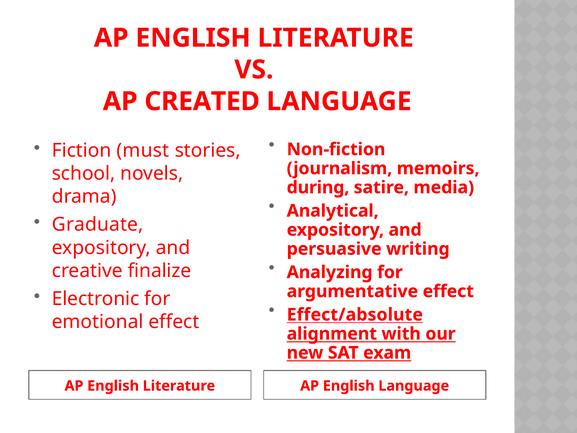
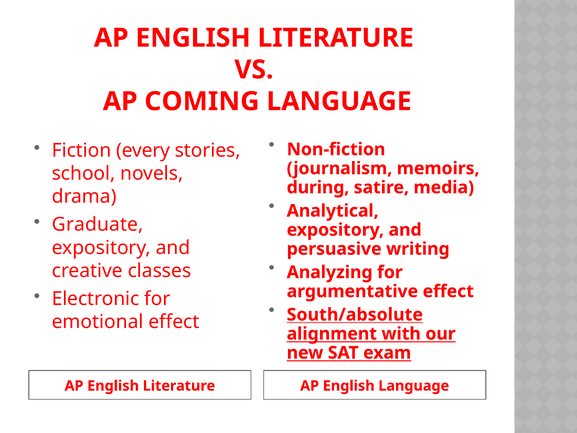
CREATED: CREATED -> COMING (202, 101)
must: must -> every (143, 150)
finalize: finalize -> classes (160, 271)
Effect/absolute: Effect/absolute -> South/absolute (355, 315)
